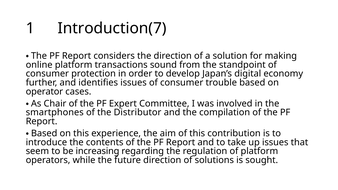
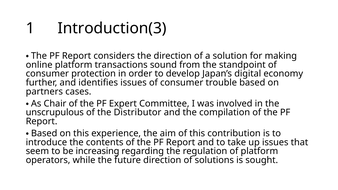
Introduction(7: Introduction(7 -> Introduction(3 (112, 28)
operator: operator -> partners (44, 92)
smartphones: smartphones -> unscrupulous (55, 112)
